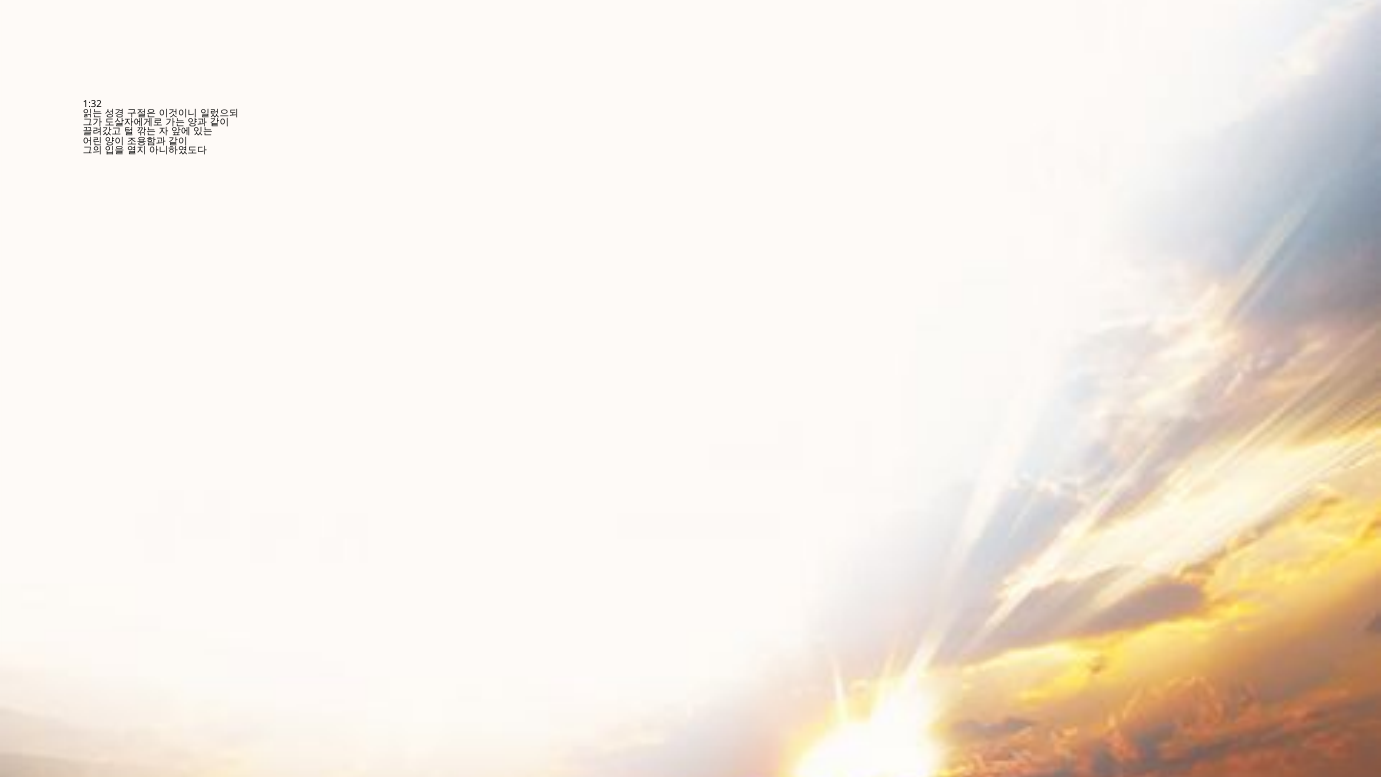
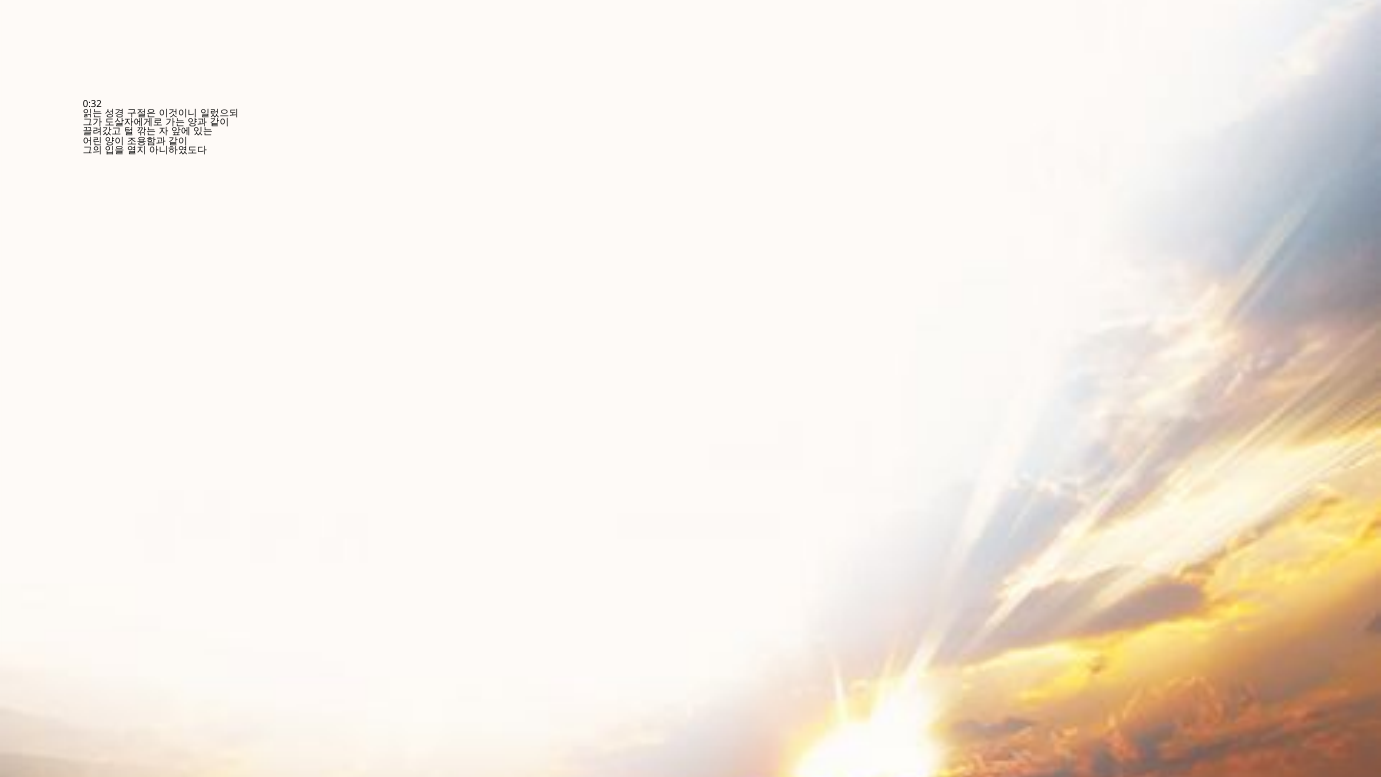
1:32: 1:32 -> 0:32 (92, 104)
